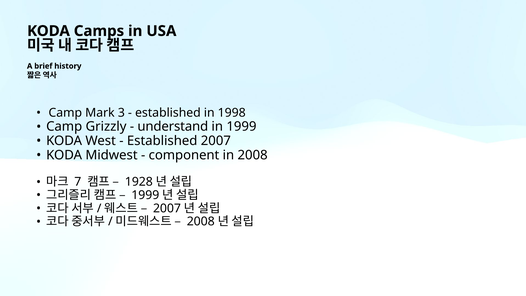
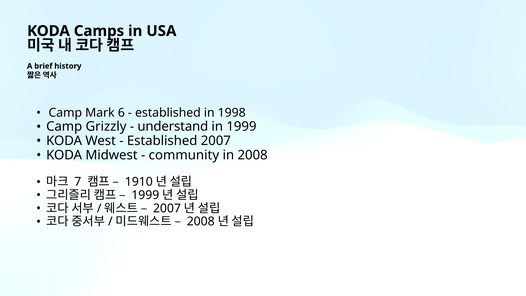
3: 3 -> 6 (121, 113)
component: component -> community (184, 155)
1928: 1928 -> 1910 (139, 182)
